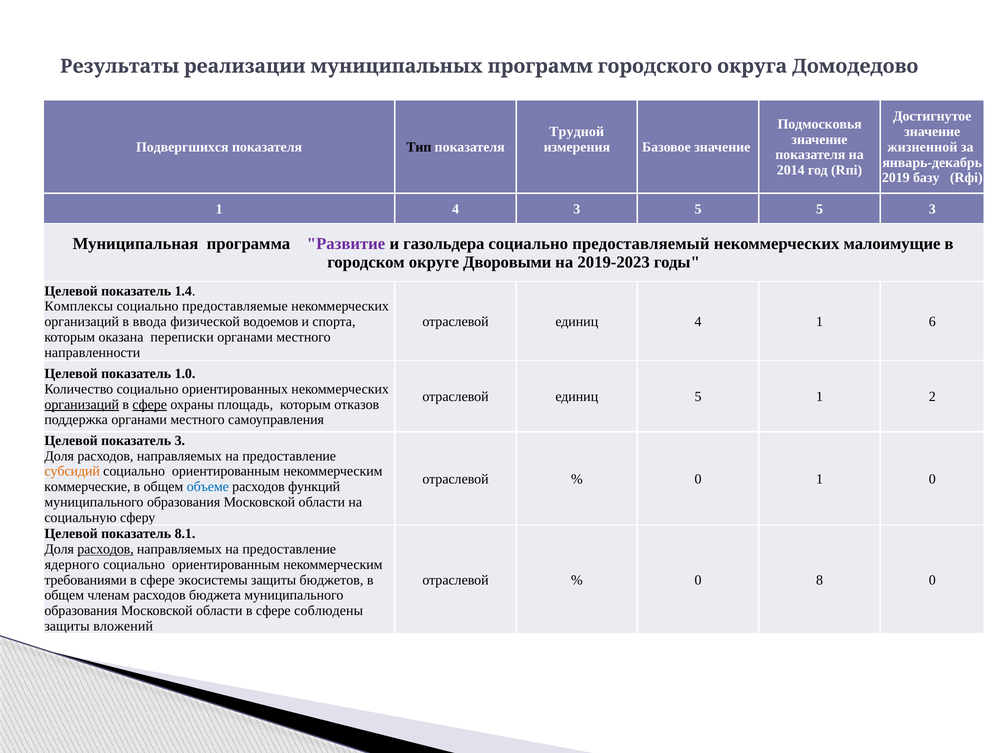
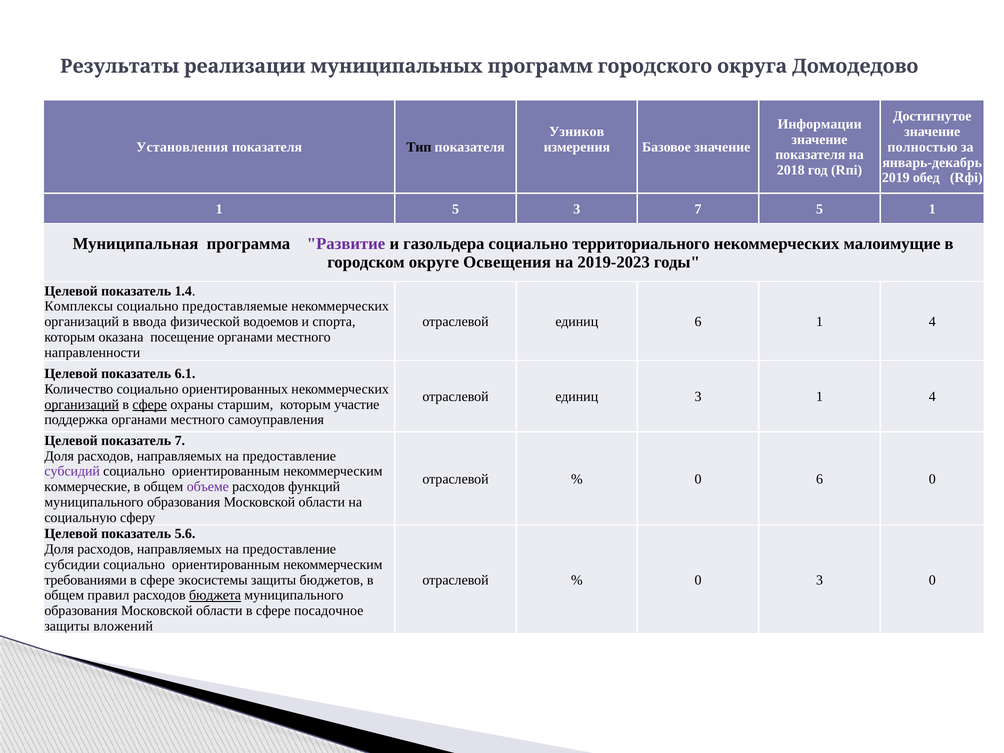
Подмосковья: Подмосковья -> Информации (820, 124)
Трудной: Трудной -> Узников (577, 132)
Подвергшихся: Подвергшихся -> Установления (182, 147)
жизненной: жизненной -> полностью (922, 147)
2014: 2014 -> 2018 (791, 170)
базу: базу -> обед (926, 178)
1 4: 4 -> 5 (456, 209)
3 5: 5 -> 7 (698, 209)
5 3: 3 -> 1 (932, 209)
предоставляемый: предоставляемый -> территориального (641, 244)
Дворовыми: Дворовыми -> Освещения (507, 262)
единиц 4: 4 -> 6 (698, 322)
6: 6 -> 4 (932, 322)
переписки: переписки -> посещение (182, 337)
1.0: 1.0 -> 6.1 (185, 374)
единиц 5: 5 -> 3 (698, 397)
2: 2 -> 4 (932, 397)
площадь: площадь -> старшим (245, 404)
отказов: отказов -> участие (357, 404)
показатель 3: 3 -> 7 (180, 441)
субсидий colour: orange -> purple (72, 471)
0 1: 1 -> 6 (820, 479)
объеме colour: blue -> purple (208, 487)
8.1: 8.1 -> 5.6 (185, 534)
расходов underline: present -> none (106, 549)
ядерного: ядерного -> субсидии (72, 565)
0 8: 8 -> 3 (820, 580)
членам: членам -> правил (108, 595)
бюджета underline: none -> present (215, 595)
соблюдены: соблюдены -> посадочное (329, 611)
